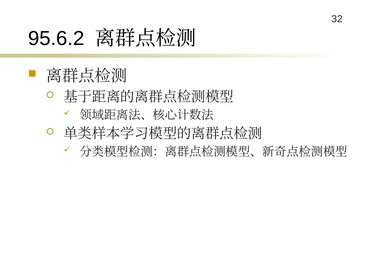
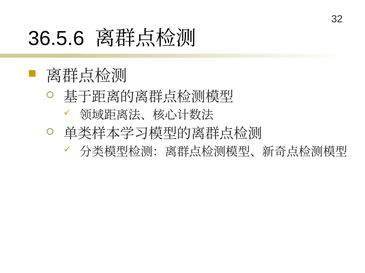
95.6.2: 95.6.2 -> 36.5.6 (56, 39)
